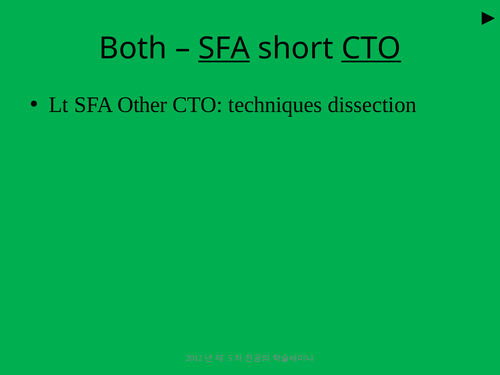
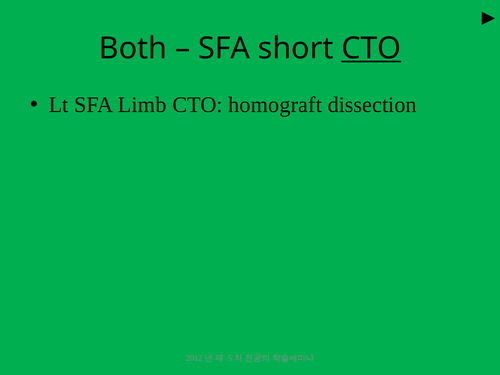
SFA underline: present -> none (224, 48)
Other: Other -> Limb (142, 105)
techniques: techniques -> homograft (275, 105)
